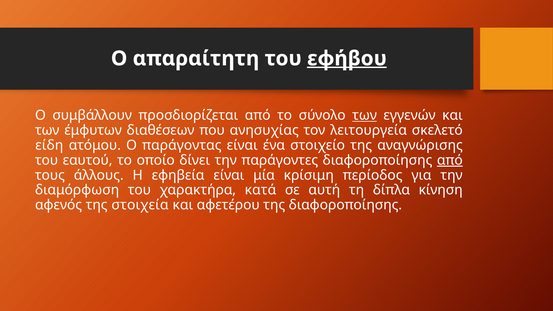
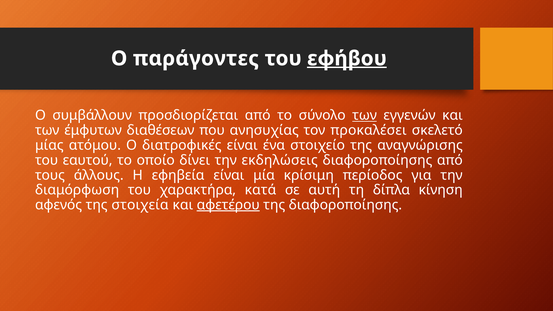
απαραίτητη: απαραίτητη -> παράγοντες (196, 59)
λειτουργεία: λειτουργεία -> προκαλέσει (369, 130)
είδη: είδη -> μίας (49, 145)
παράγοντας: παράγοντας -> διατροφικές (182, 145)
παράγοντες: παράγοντες -> εκδηλώσεις (280, 160)
από underline: present -> none (450, 160)
αφετέρου underline: none -> present (228, 205)
